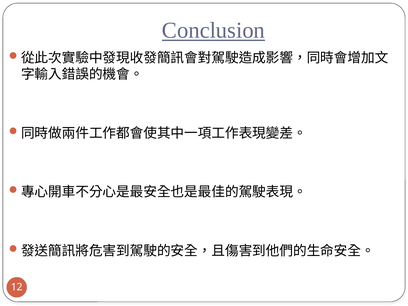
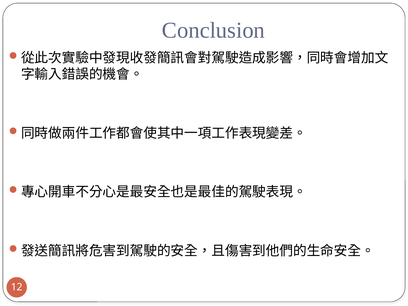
Conclusion underline: present -> none (213, 30)
